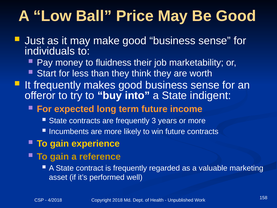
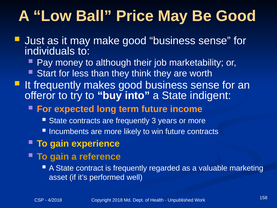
fluidness: fluidness -> although (114, 63)
